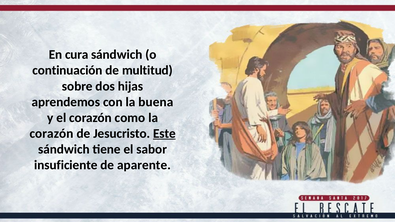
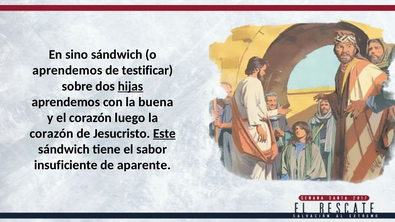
cura: cura -> sino (77, 55)
continuación: continuación -> aprendemos (67, 70)
multitud: multitud -> testificar (147, 70)
hijas underline: none -> present (131, 86)
como: como -> luego (130, 118)
